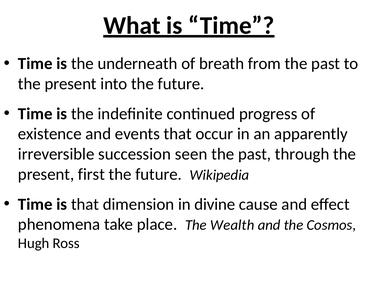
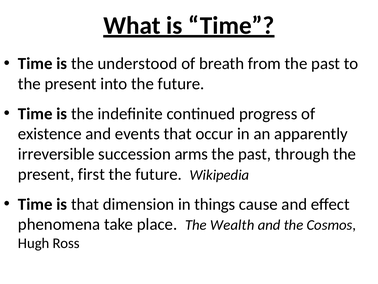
underneath: underneath -> understood (137, 64)
seen: seen -> arms (191, 154)
divine: divine -> things (215, 204)
